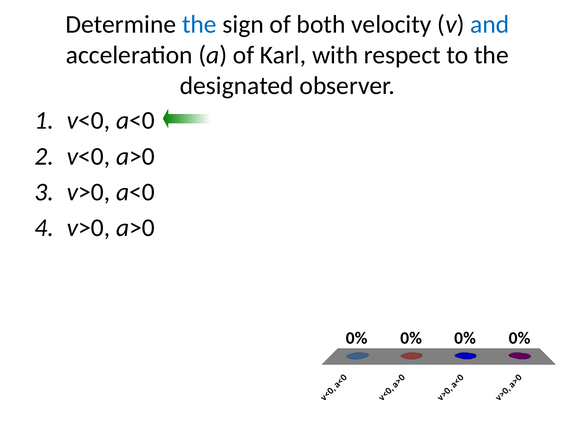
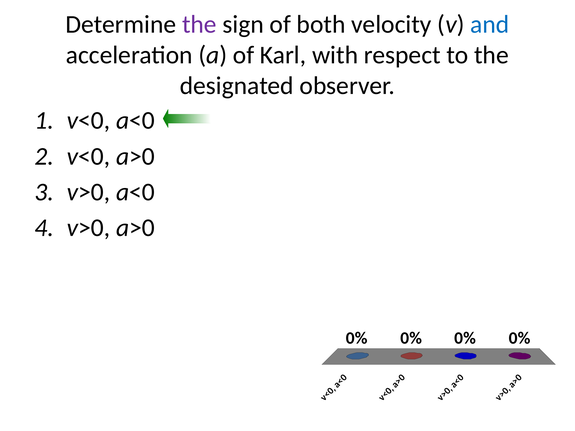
the colour: blue -> purple (199, 24)
